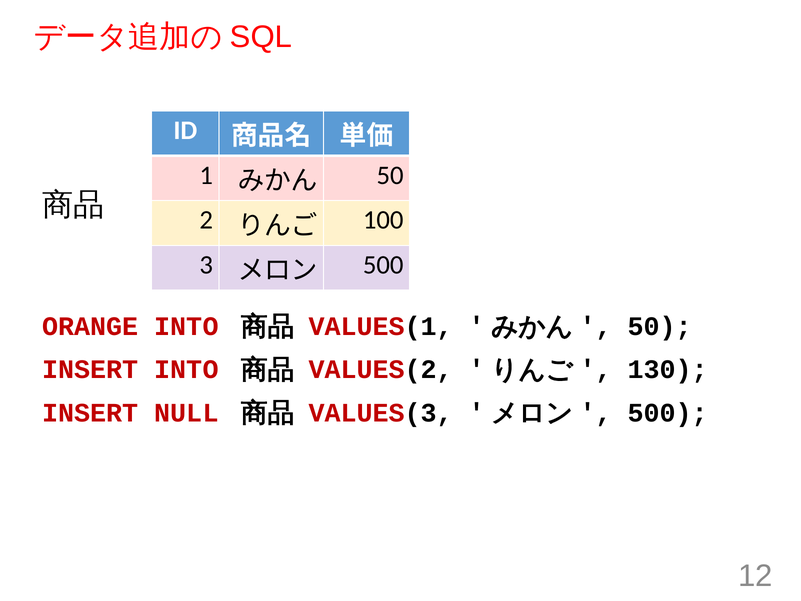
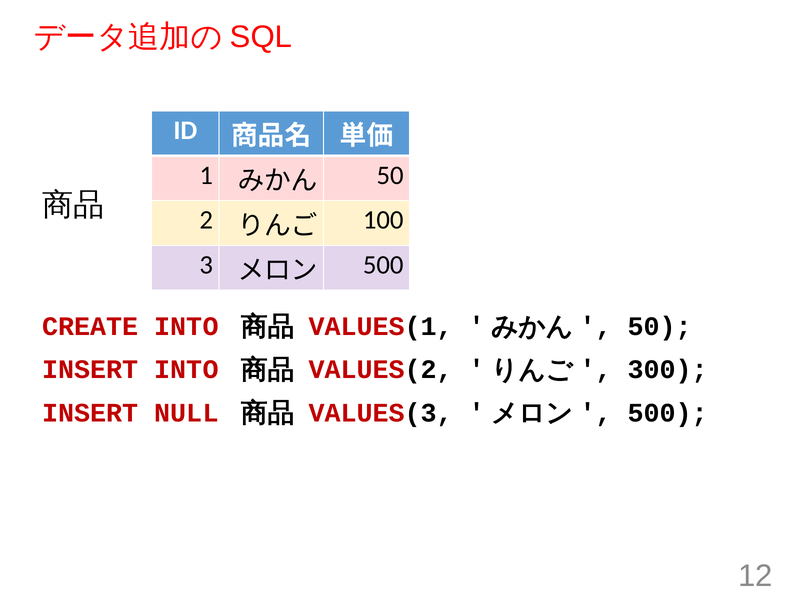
ORANGE: ORANGE -> CREATE (90, 326)
130: 130 -> 300 (668, 369)
